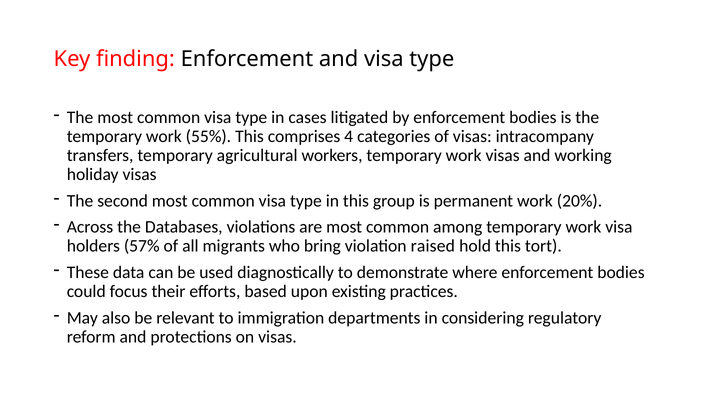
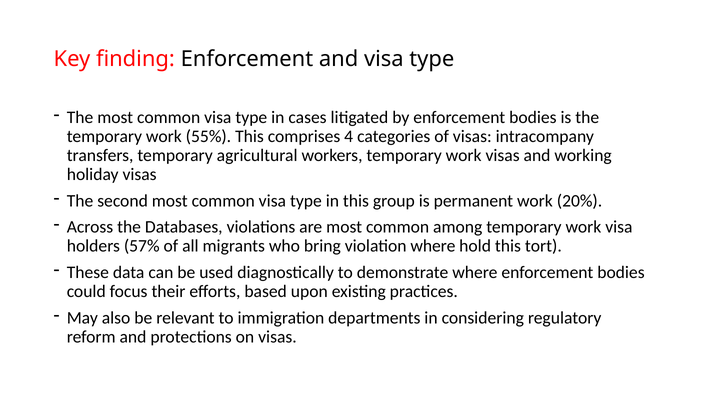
violation raised: raised -> where (433, 246)
